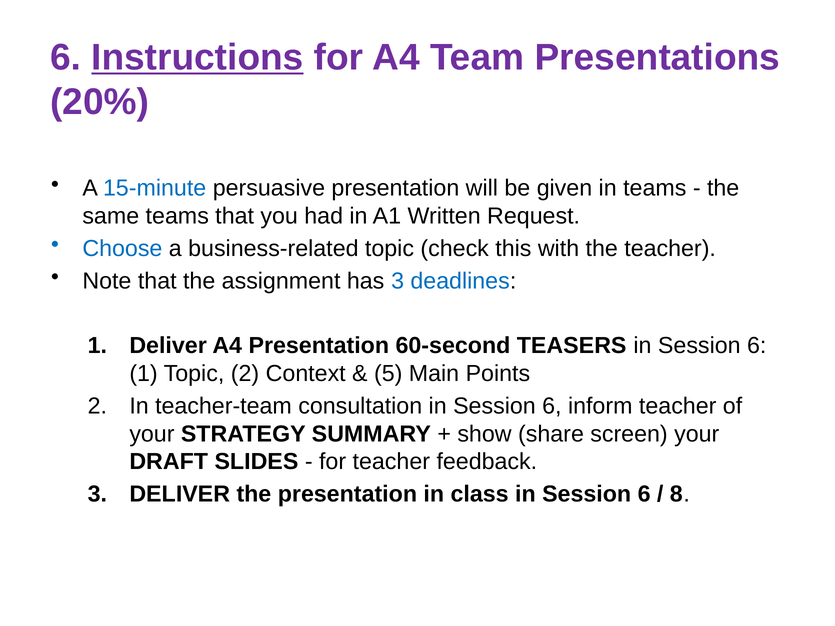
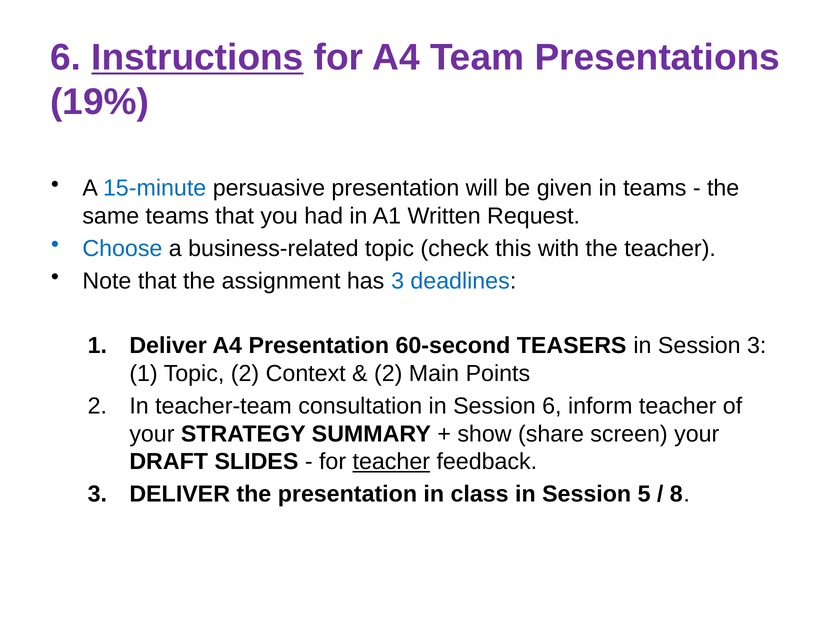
20%: 20% -> 19% (100, 102)
TEASERS in Session 6: 6 -> 3 (757, 346)
5: 5 -> 2 (388, 374)
teacher underline: none -> present (391, 462)
class in Session 6: 6 -> 5 (644, 494)
